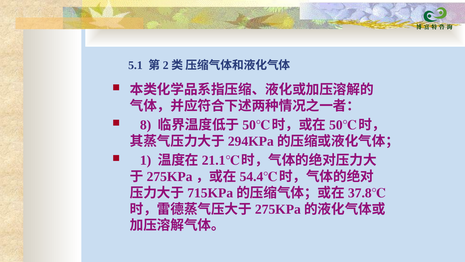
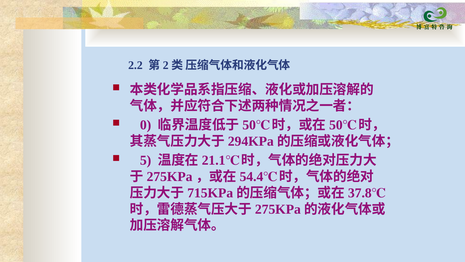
5.1: 5.1 -> 2.2 (135, 65)
8: 8 -> 0 (146, 125)
1: 1 -> 5 (146, 160)
